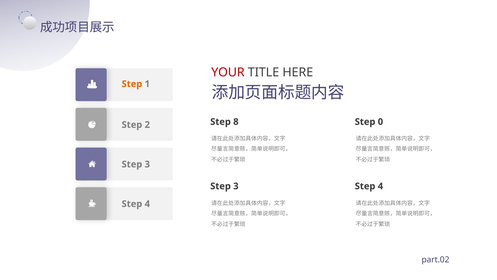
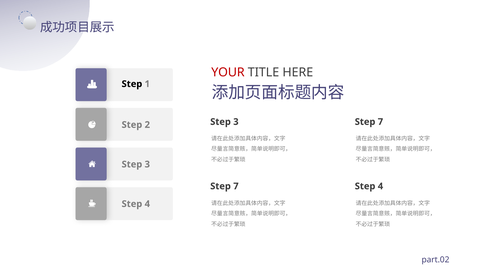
Step colour: orange -> black (132, 84)
8: 8 -> 3 (236, 122)
0: 0 -> 7 (380, 122)
3: 3 -> 7 (236, 186)
